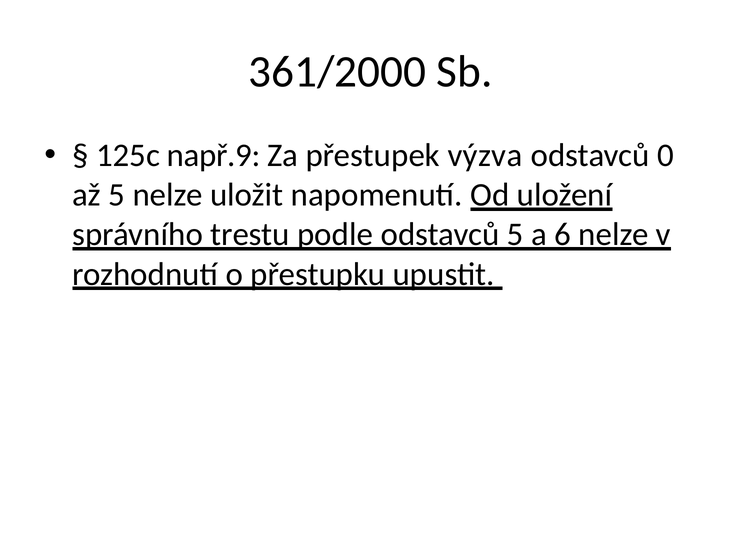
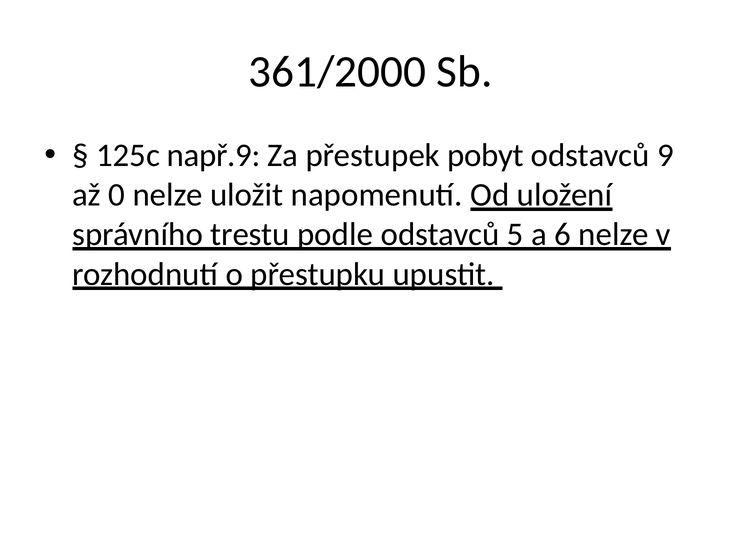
výzva: výzva -> pobyt (485, 155)
0: 0 -> 9 (665, 155)
až 5: 5 -> 0 (117, 195)
